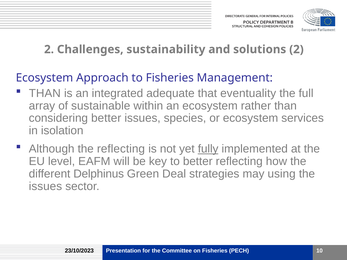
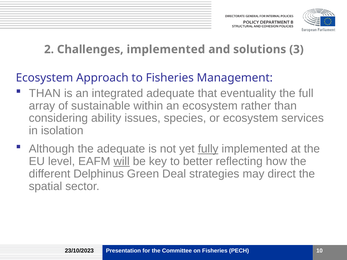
Challenges sustainability: sustainability -> implemented (166, 49)
solutions 2: 2 -> 3 (296, 49)
considering better: better -> ability (106, 118)
the reflecting: reflecting -> adequate (121, 149)
will underline: none -> present (122, 162)
using: using -> direct (282, 174)
issues: issues -> spatial (45, 186)
